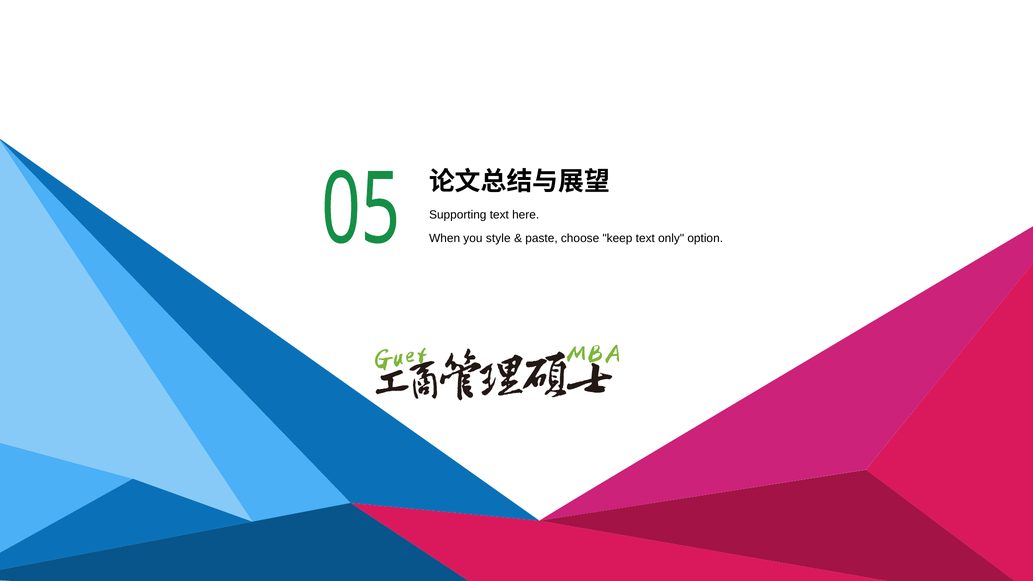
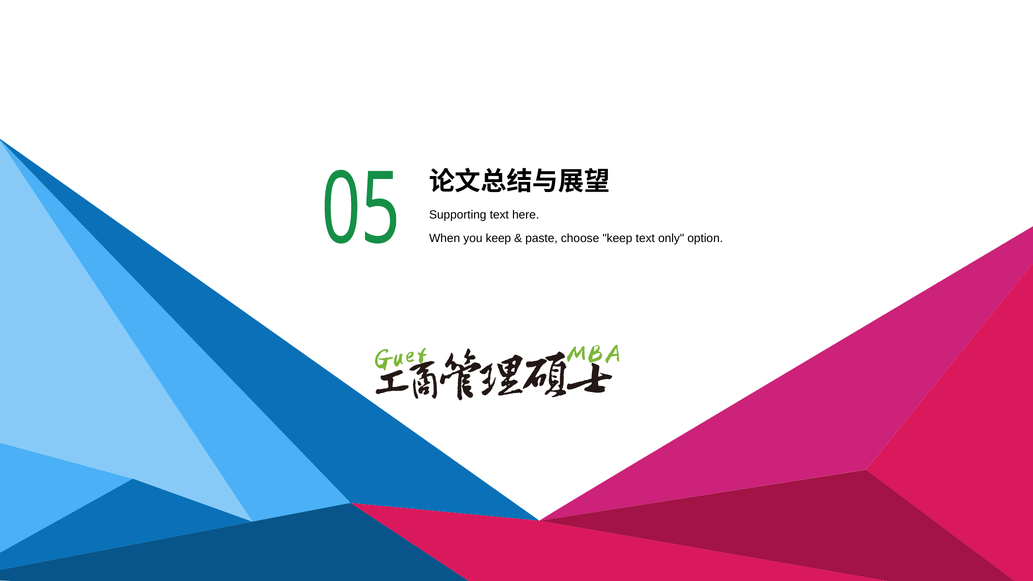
you style: style -> keep (498, 238)
